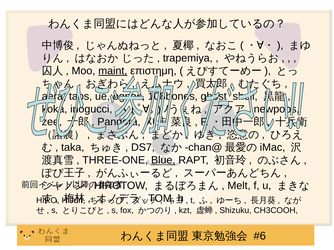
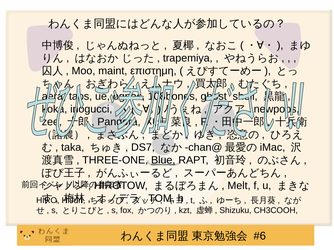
maint underline: present -> none (113, 71)
